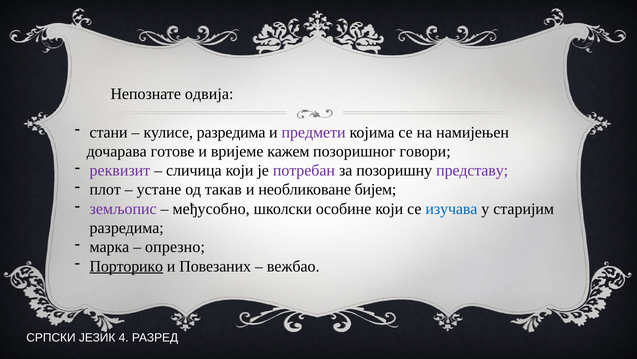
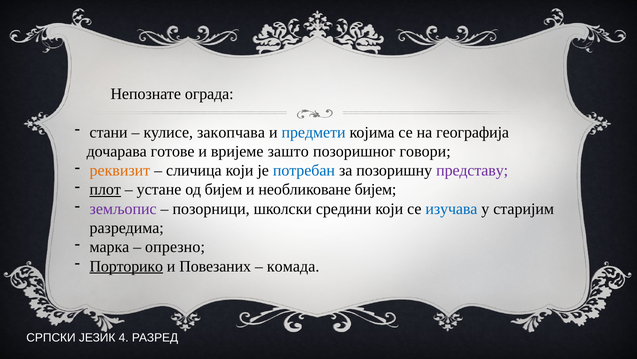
одвија: одвија -> ограда (209, 94)
кулисе разредима: разредима -> закопчава (231, 132)
предмети colour: purple -> blue (314, 132)
намијењен: намијењен -> географија (473, 132)
кажем: кажем -> зашто (288, 151)
реквизит colour: purple -> orange (120, 170)
потребан colour: purple -> blue (304, 170)
плот underline: none -> present (105, 189)
од такав: такав -> бијем (223, 189)
међусобно: међусобно -> позорници (211, 208)
особине: особине -> средини (344, 208)
вежбао: вежбао -> комада (293, 266)
